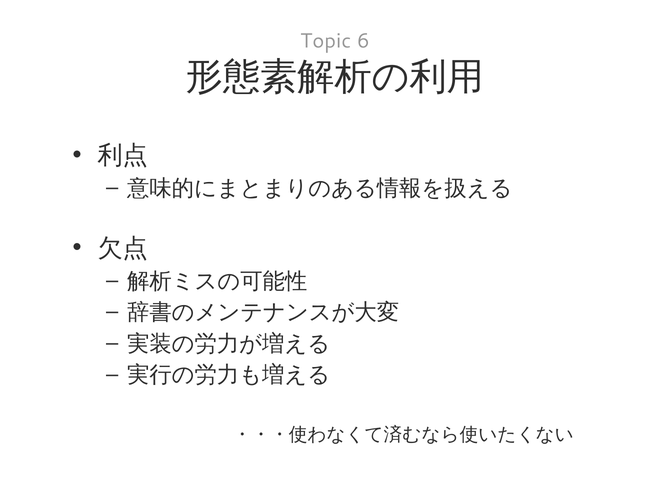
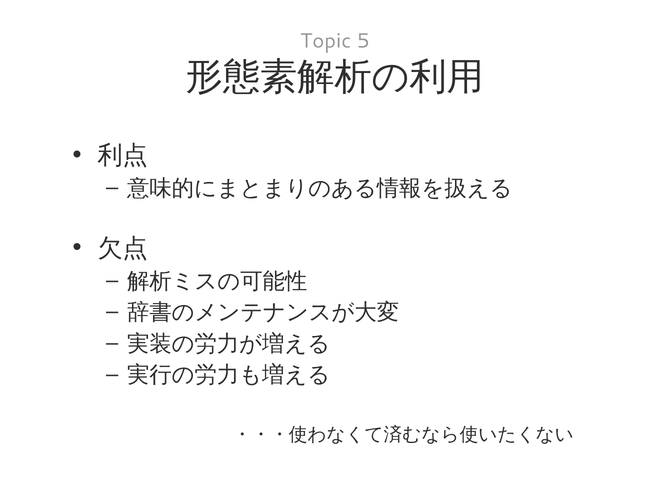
6: 6 -> 5 (363, 41)
